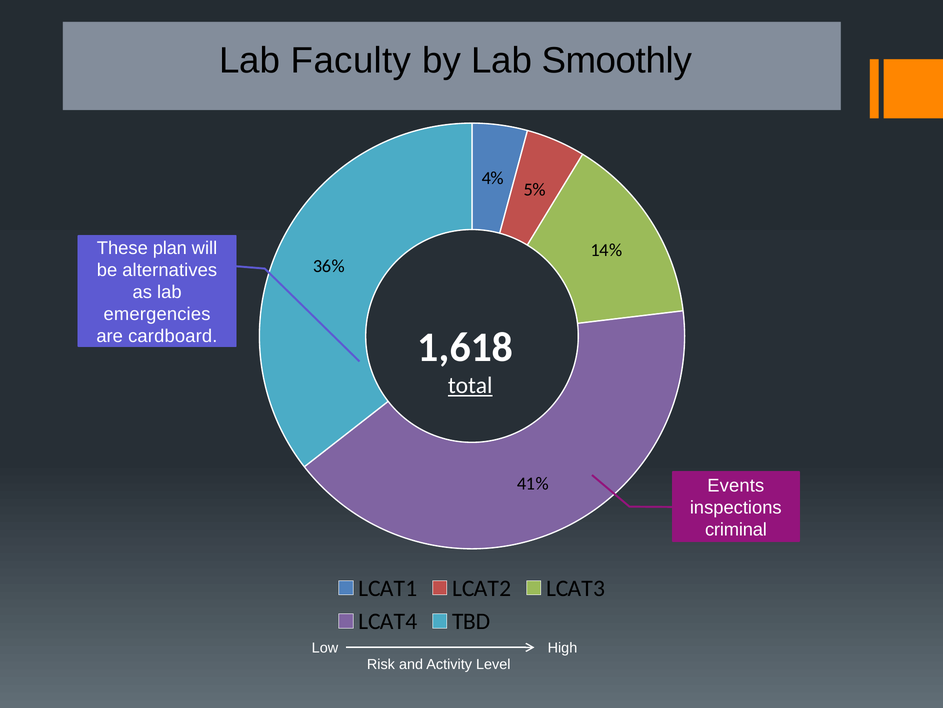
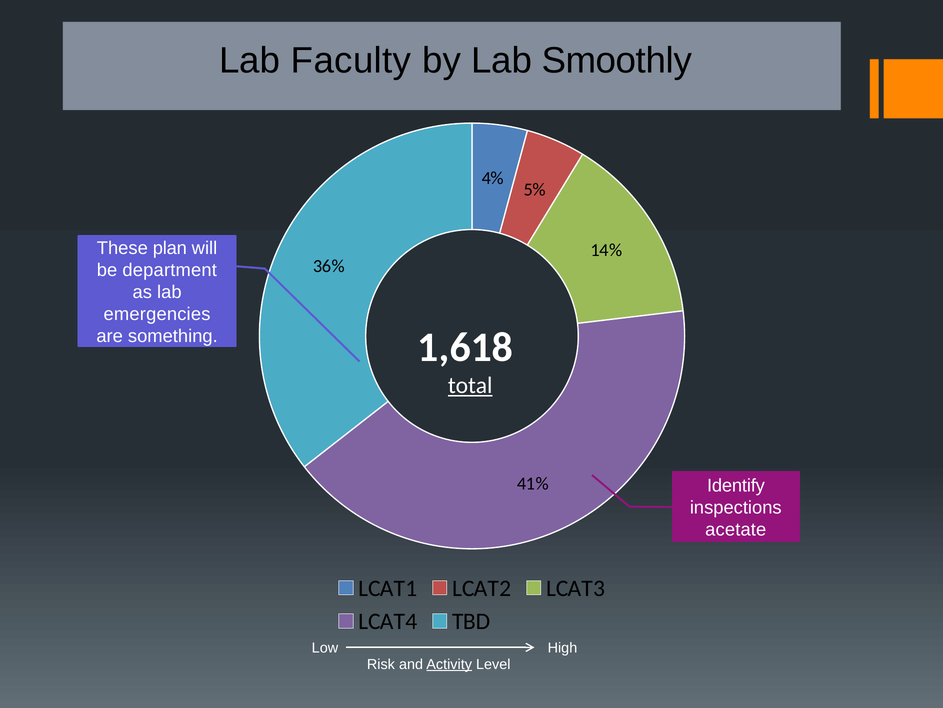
alternatives: alternatives -> department (170, 270)
cardboard: cardboard -> something (173, 336)
Events: Events -> Identify (736, 485)
criminal: criminal -> acetate (736, 529)
Activity underline: none -> present (449, 664)
